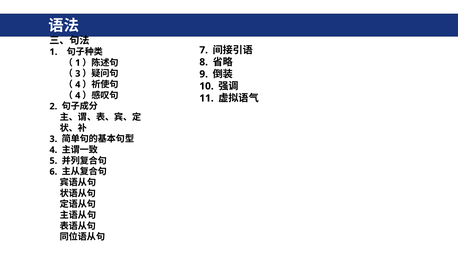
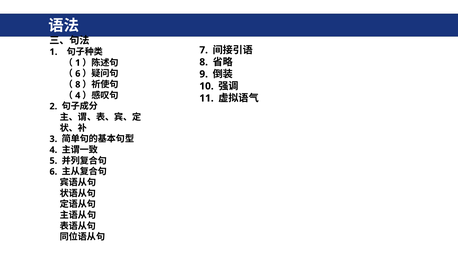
3: 3 -> 6 (78, 74)
4: 4 -> 8 (78, 84)
